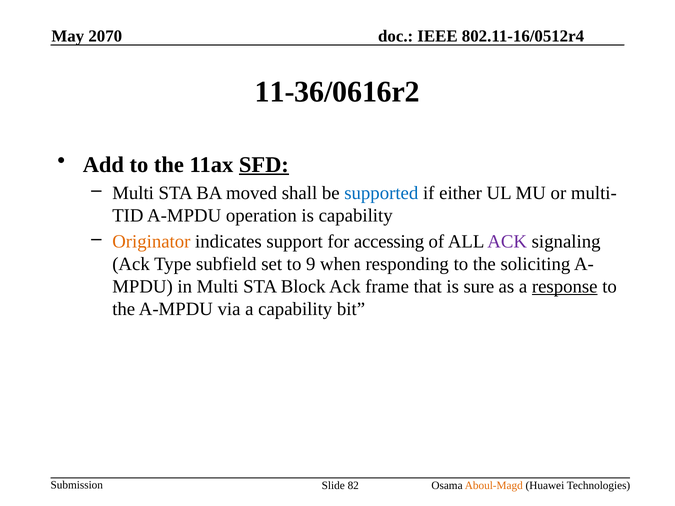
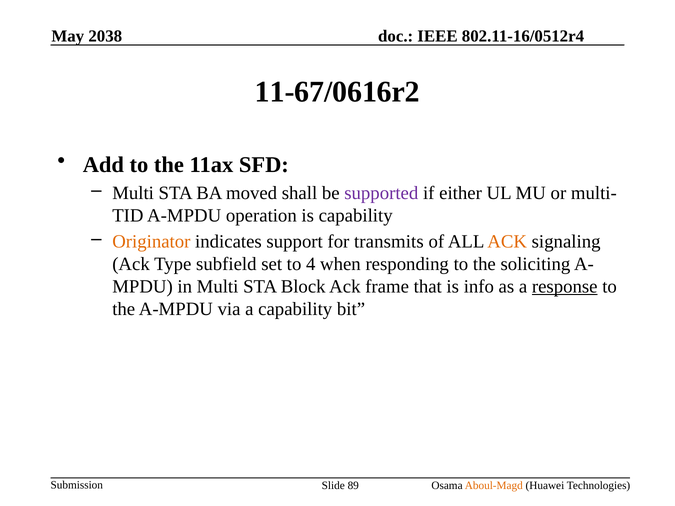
2070: 2070 -> 2038 (105, 36)
11-36/0616r2: 11-36/0616r2 -> 11-67/0616r2 (337, 92)
SFD underline: present -> none (264, 165)
supported colour: blue -> purple (381, 193)
accessing: accessing -> transmits (389, 242)
ACK colour: purple -> orange (507, 242)
9: 9 -> 4 (311, 264)
sure: sure -> info (479, 287)
82: 82 -> 89 (353, 486)
